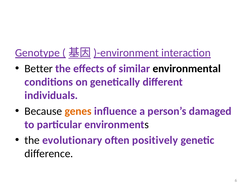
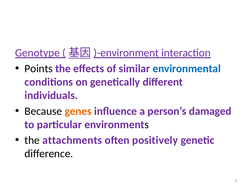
Better: Better -> Points (39, 69)
environmental colour: black -> blue (187, 69)
evolutionary: evolutionary -> attachments (72, 140)
